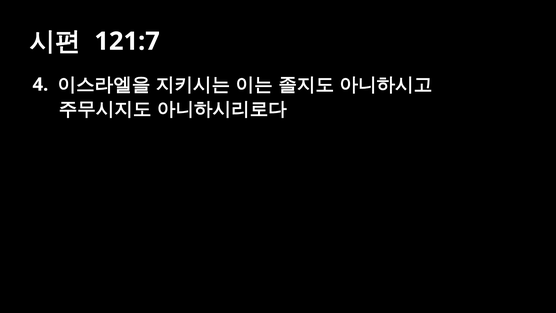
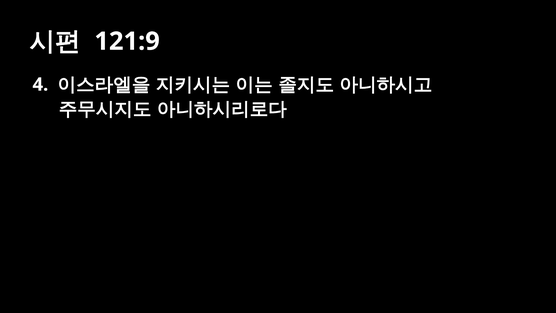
121:7: 121:7 -> 121:9 (127, 41)
